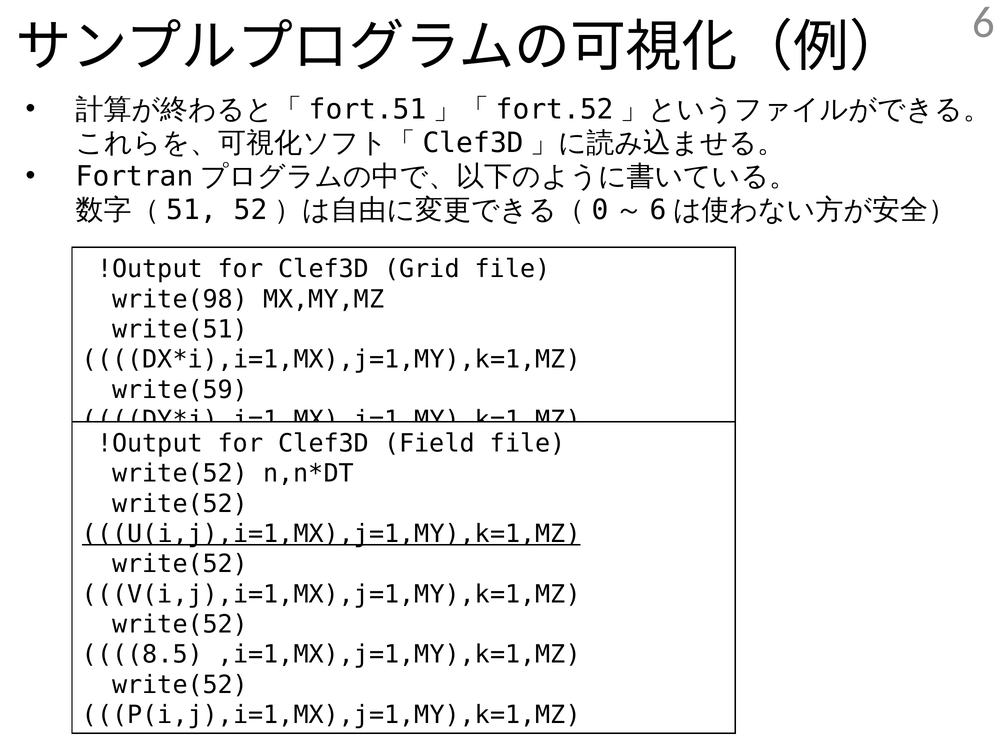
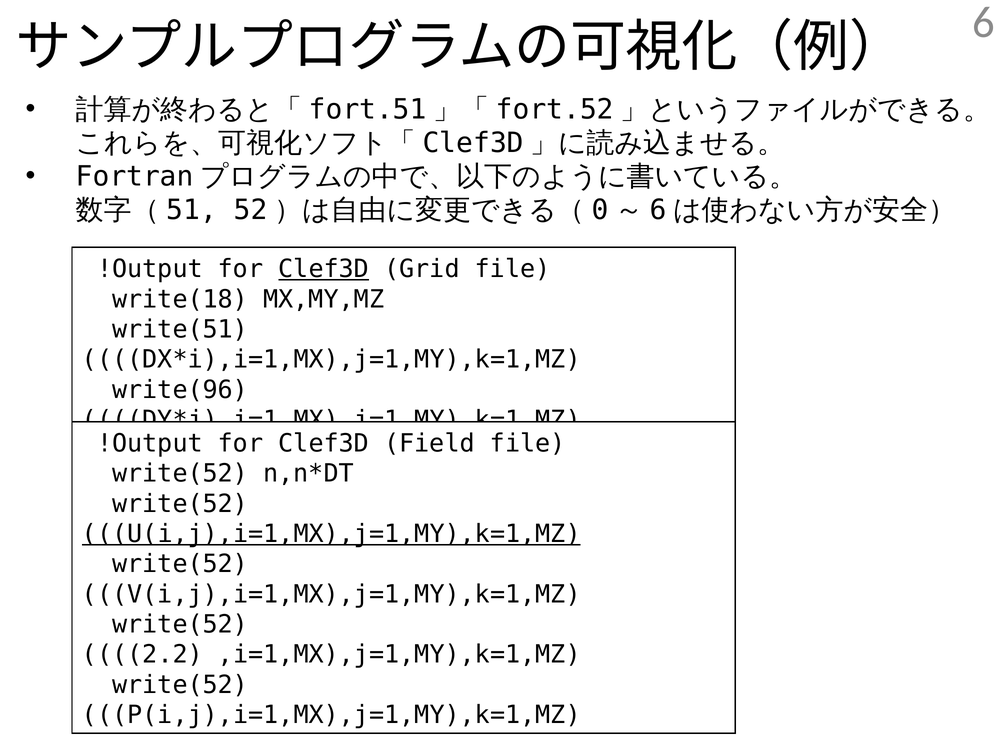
Clef3D underline: none -> present (324, 269)
write(98: write(98 -> write(18 (180, 299)
write(59: write(59 -> write(96 (180, 390)
8.5: 8.5 -> 2.2 (142, 654)
